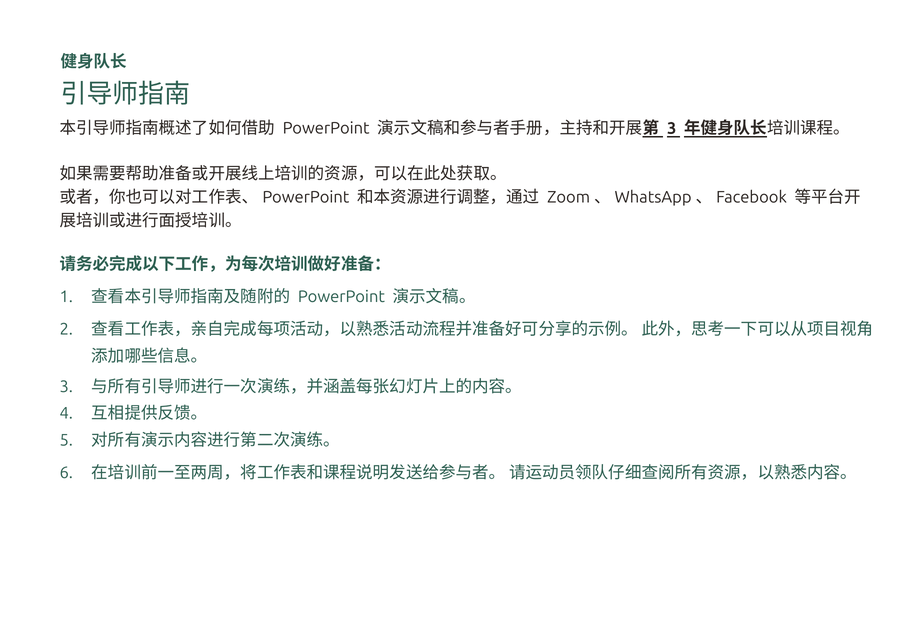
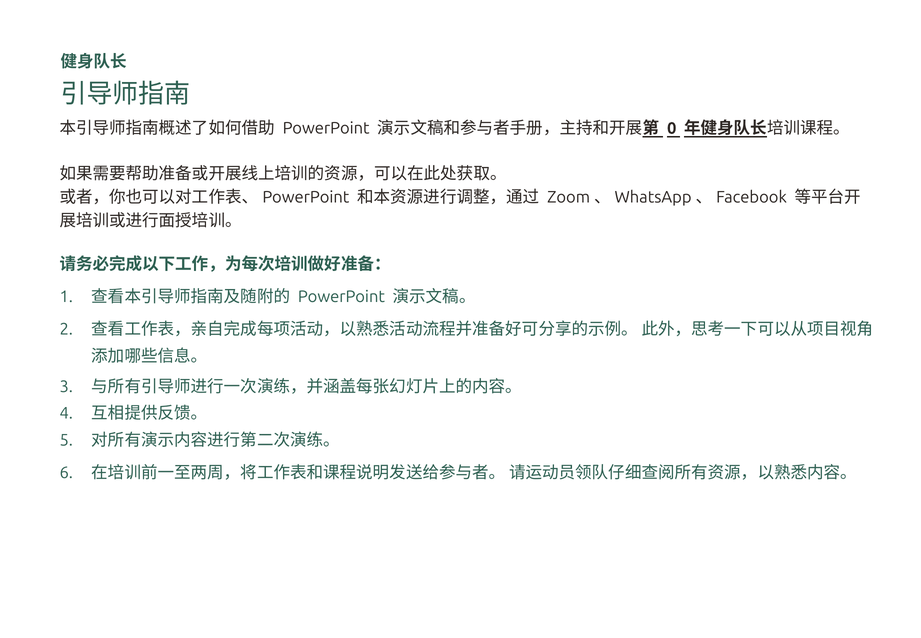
3: 3 -> 0 (672, 128)
